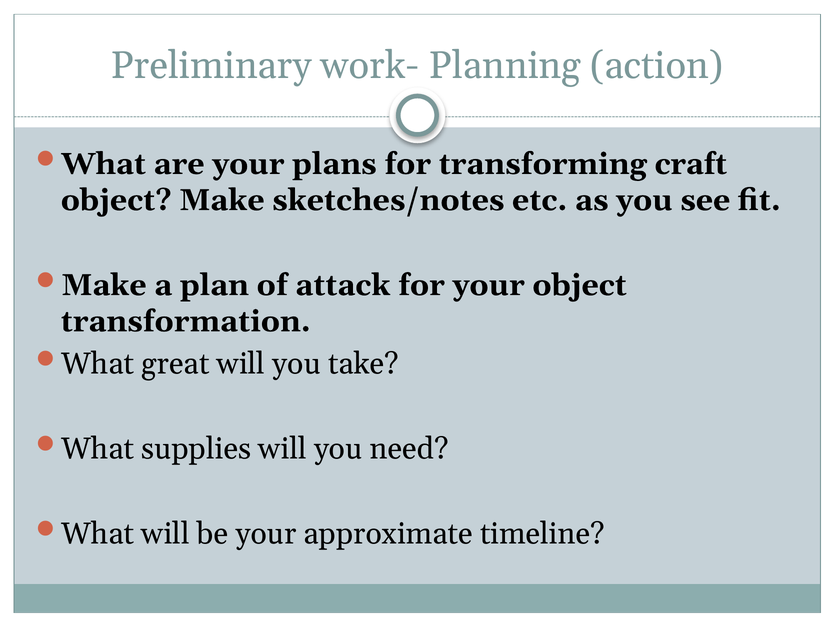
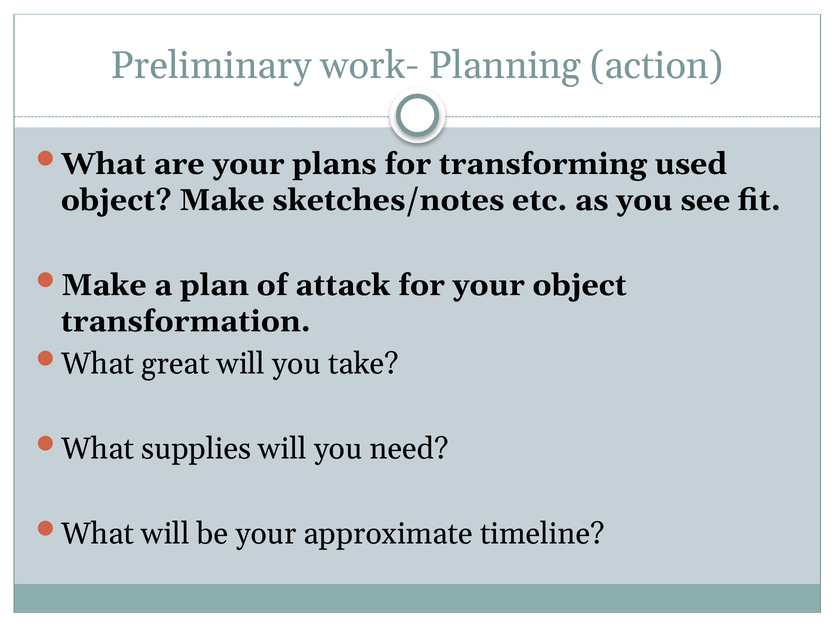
craft: craft -> used (691, 164)
